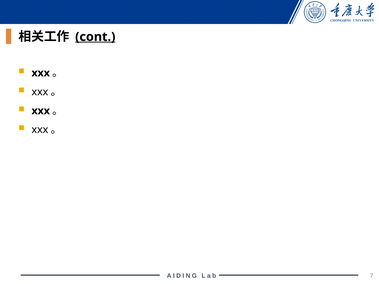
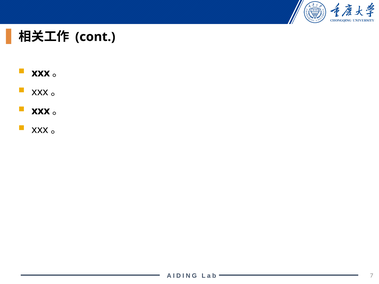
cont underline: present -> none (95, 37)
